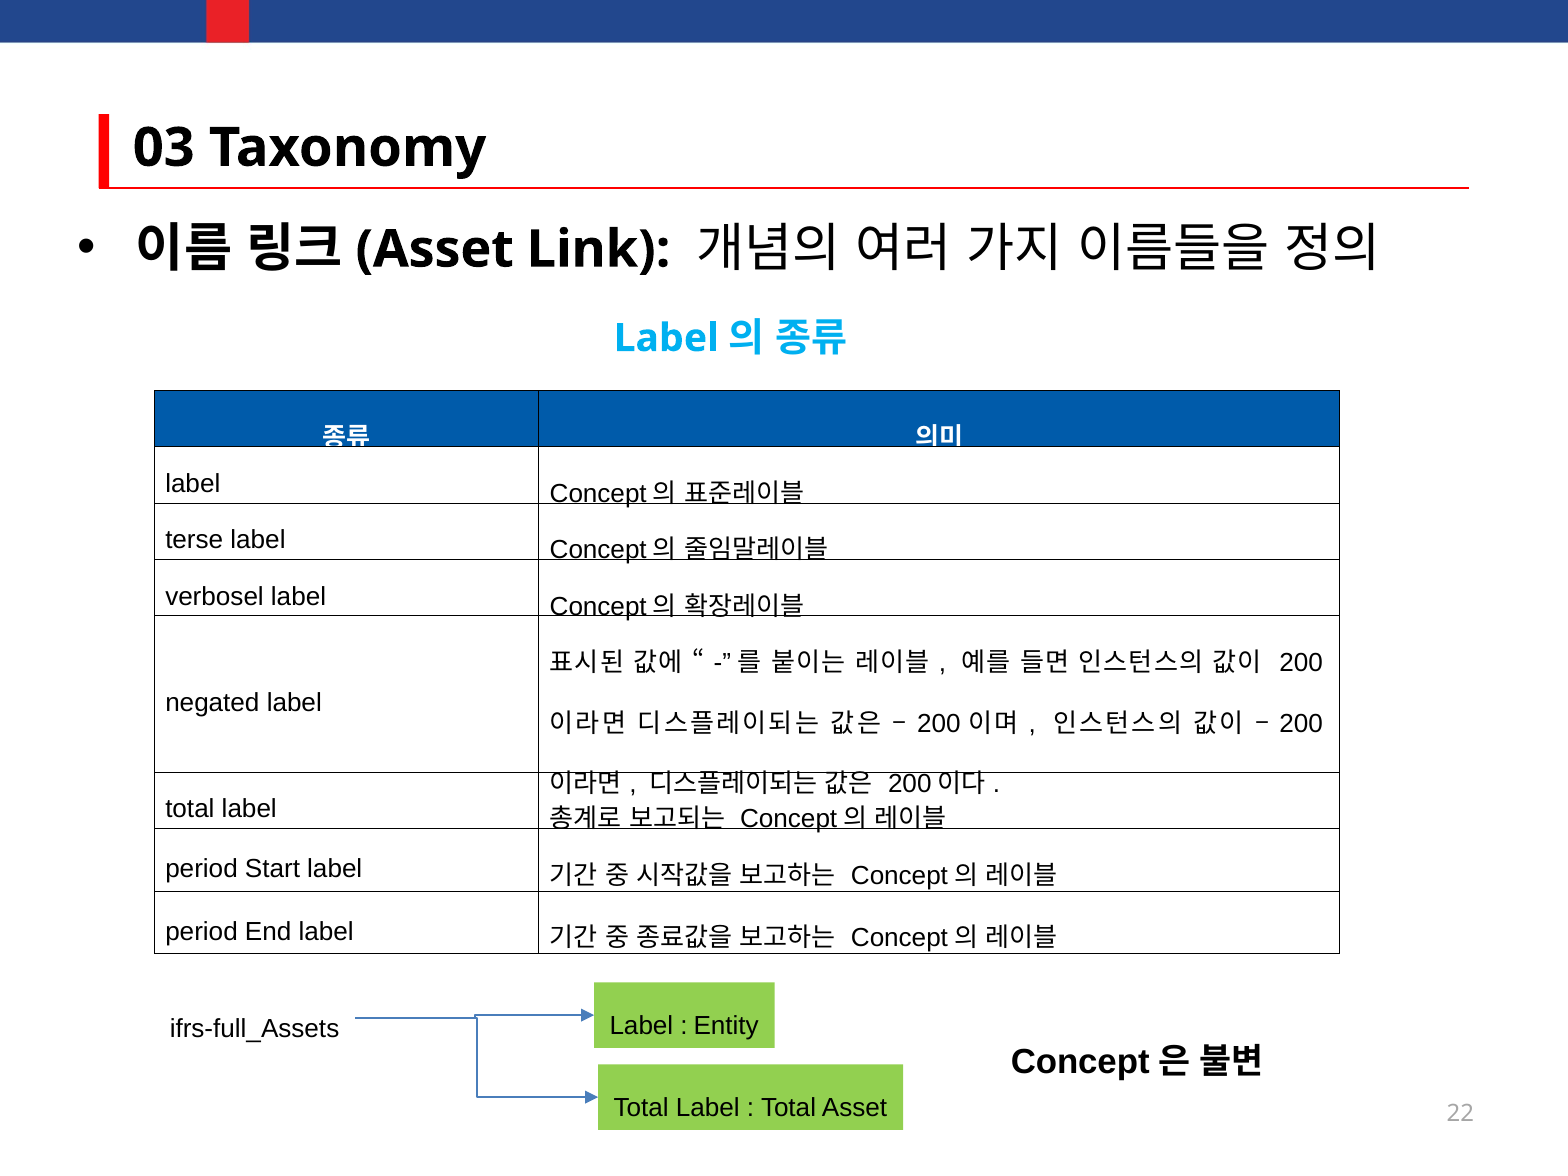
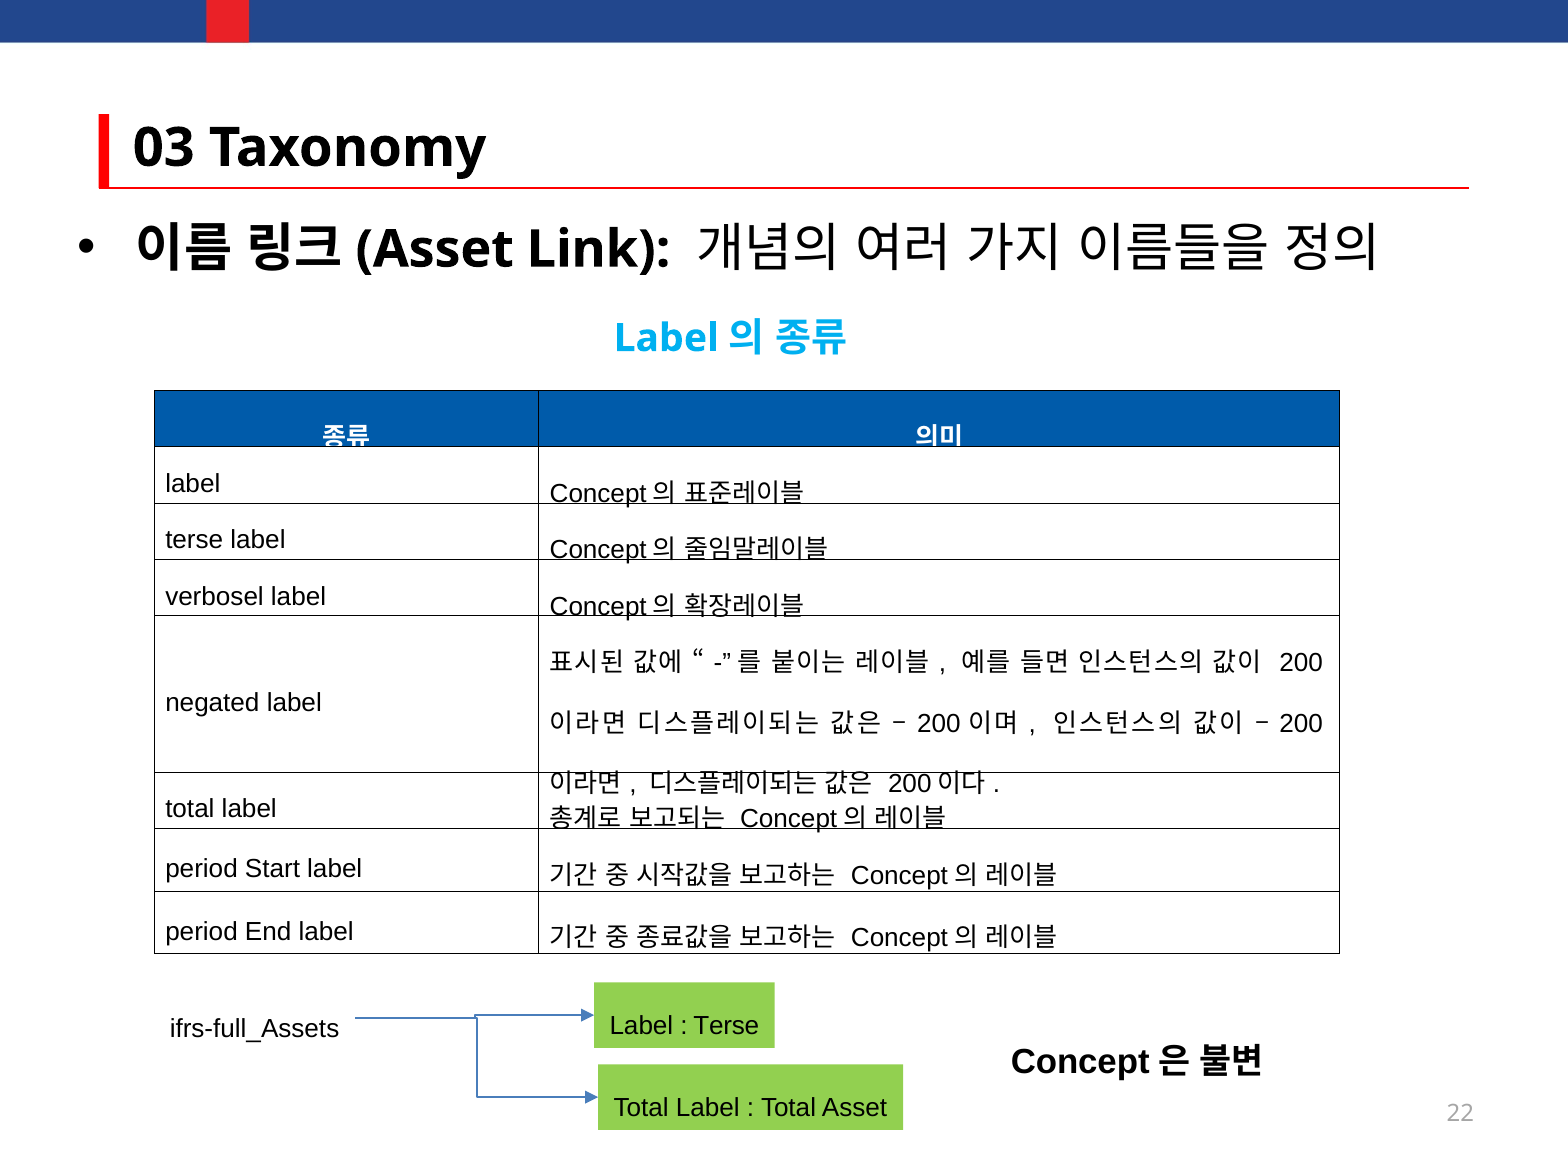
Entity: Entity -> Terse (726, 1026)
